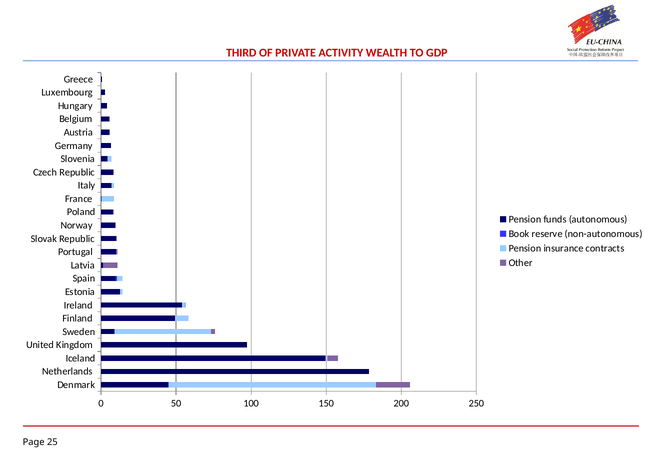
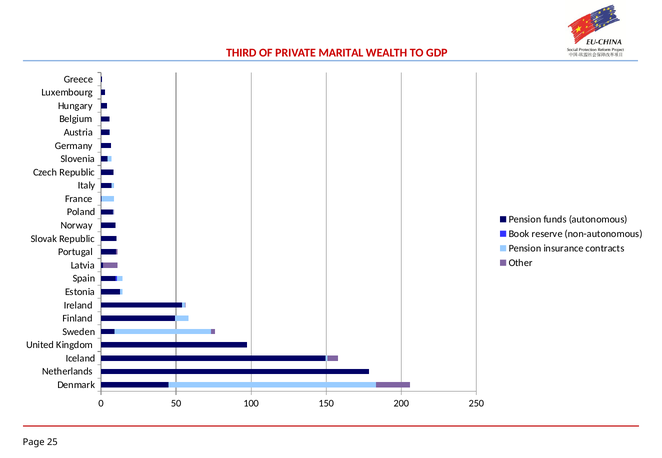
ACTIVITY: ACTIVITY -> MARITAL (341, 53)
